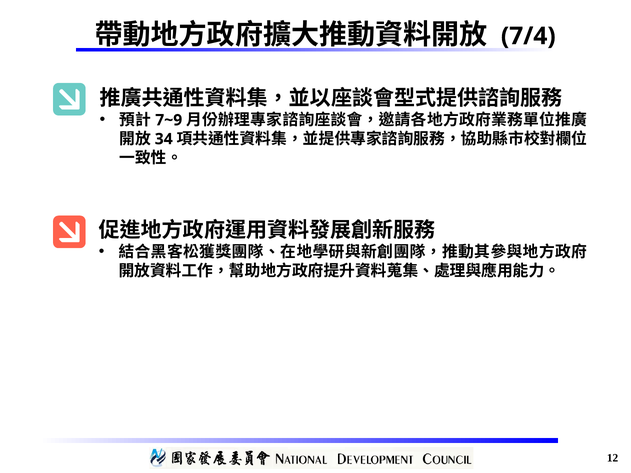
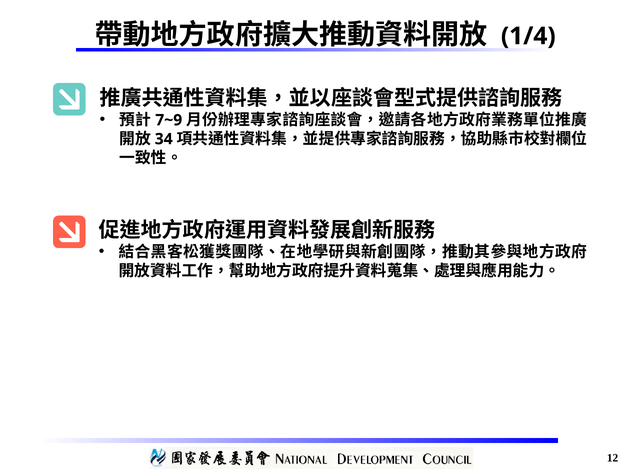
7/4: 7/4 -> 1/4 (528, 36)
